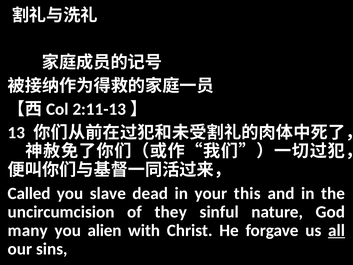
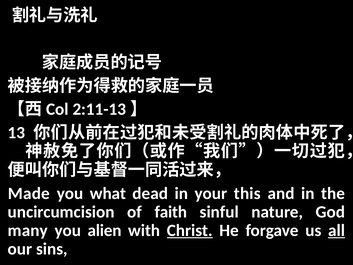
Called: Called -> Made (29, 193)
slave: slave -> what (108, 193)
they: they -> faith (171, 212)
Christ underline: none -> present (190, 230)
